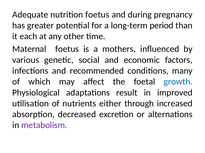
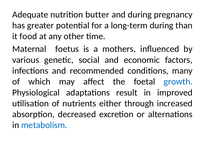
nutrition foetus: foetus -> butter (97, 15)
long-term period: period -> during (162, 26)
each: each -> food (28, 36)
metabolism colour: purple -> blue (44, 126)
